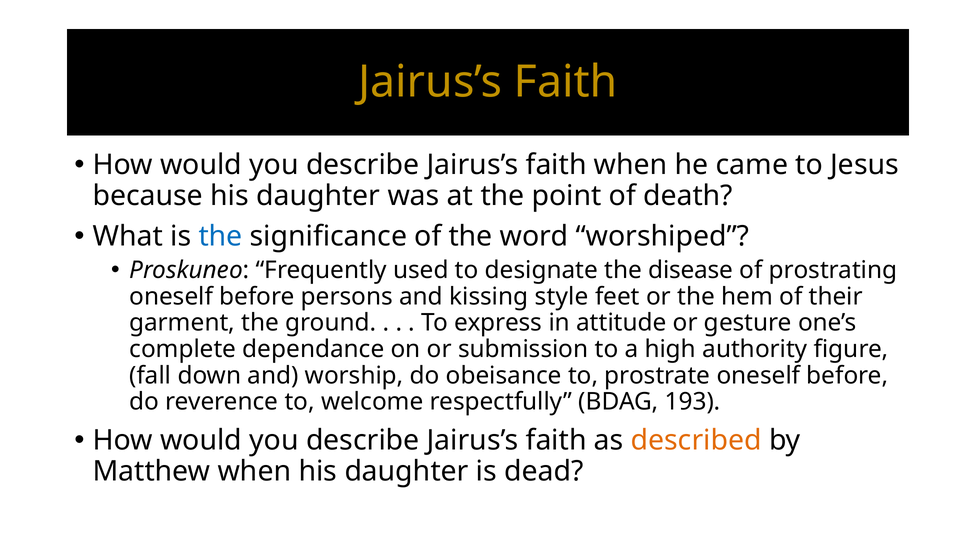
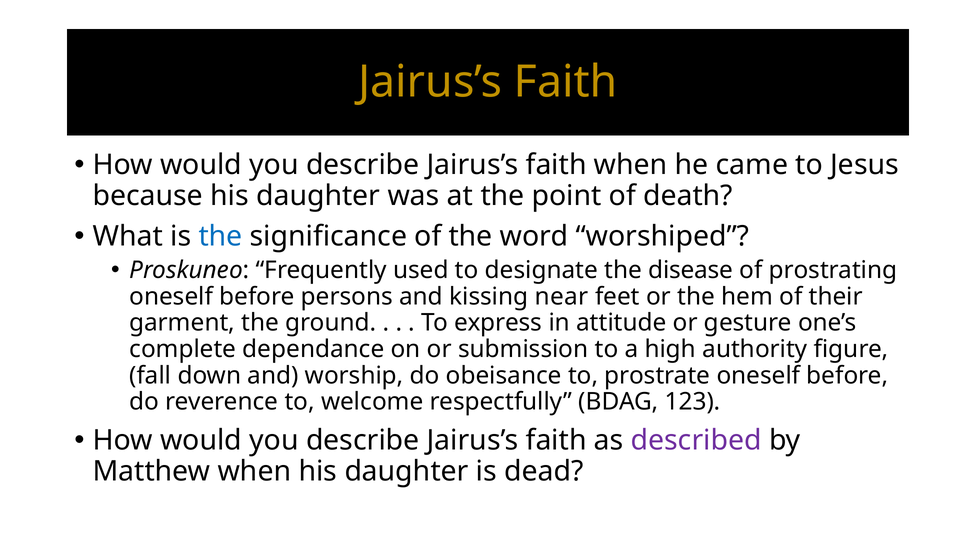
style: style -> near (562, 296)
193: 193 -> 123 (693, 402)
described colour: orange -> purple (696, 440)
